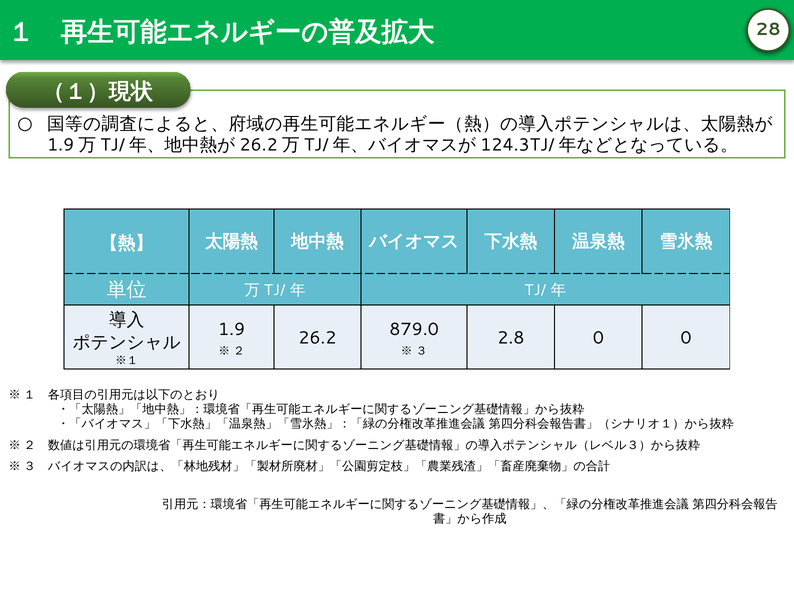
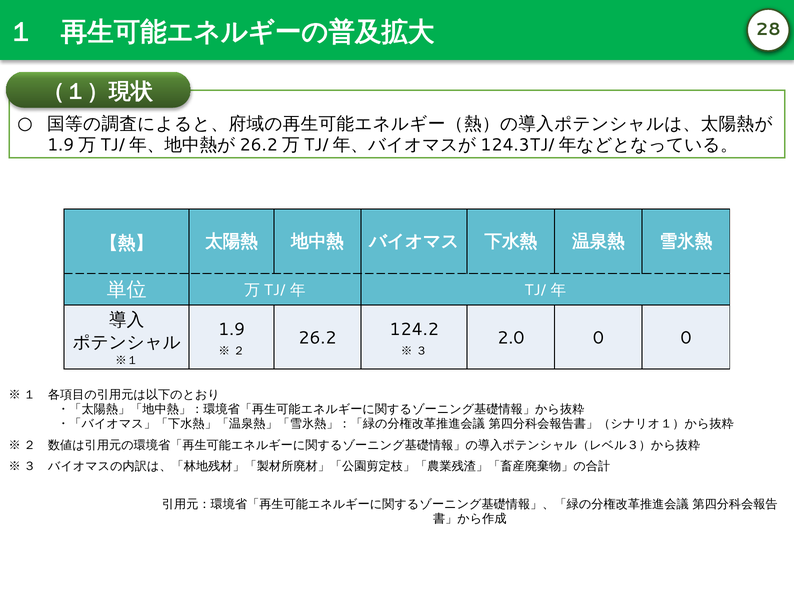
879.0: 879.0 -> 124.2 (414, 330)
2.8: 2.8 -> 2.0 (511, 338)
